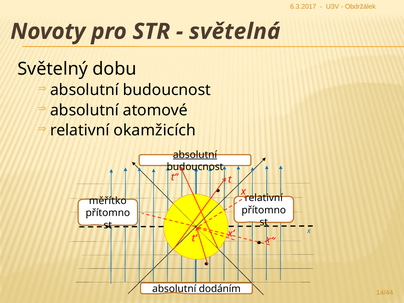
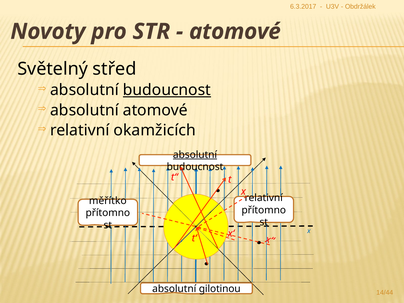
světelná: světelná -> atomové (235, 31)
dobu: dobu -> střed (115, 69)
budoucnost underline: none -> present (167, 90)
dodáním: dodáním -> gilotinou (220, 289)
